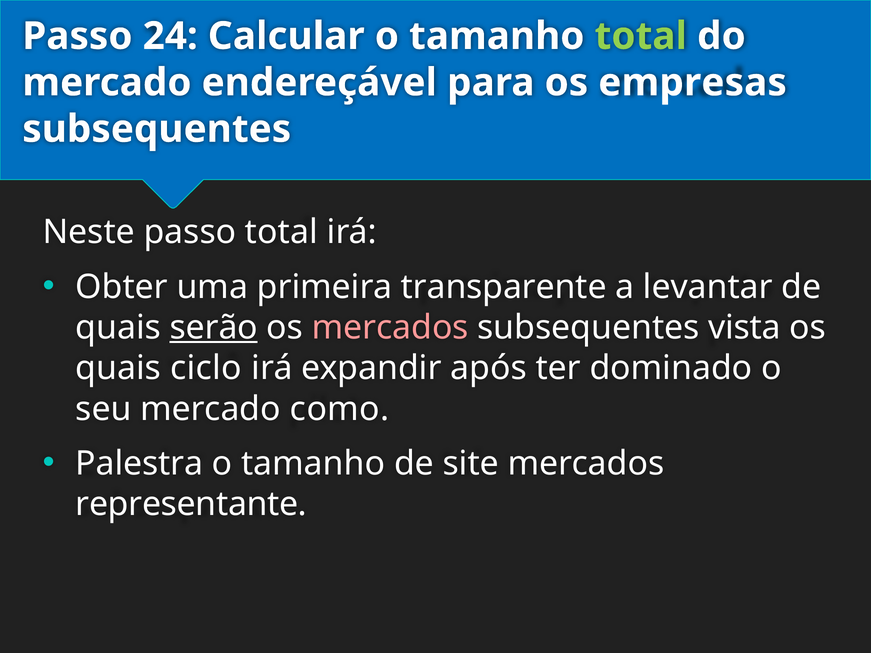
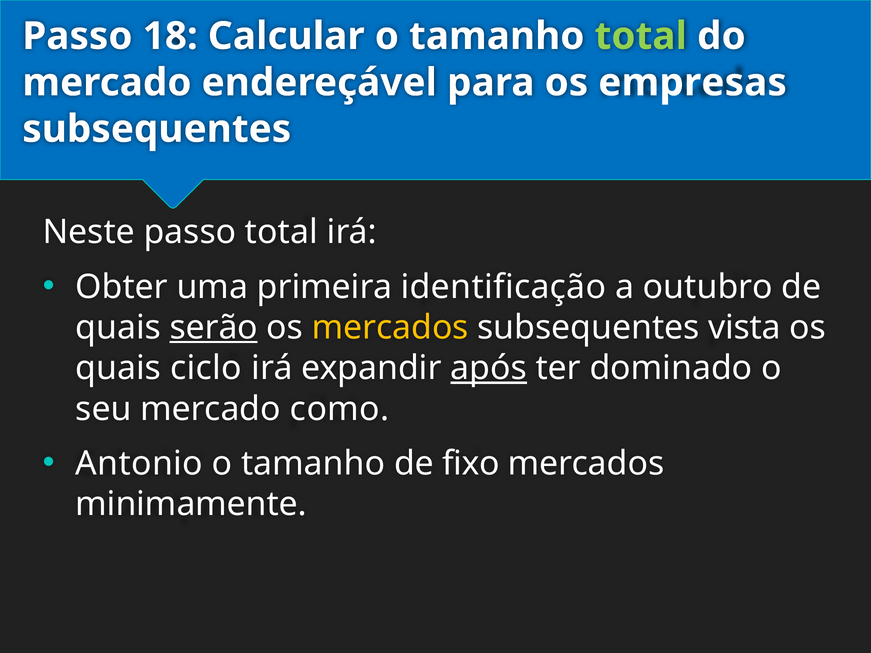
24: 24 -> 18 (170, 36)
transparente: transparente -> identificação (503, 287)
levantar: levantar -> outubro (708, 287)
mercados colour: pink -> yellow (390, 328)
após underline: none -> present (489, 368)
Palestra: Palestra -> Antonio (139, 464)
site: site -> fixo (471, 464)
representante: representante -> minimamente (191, 504)
